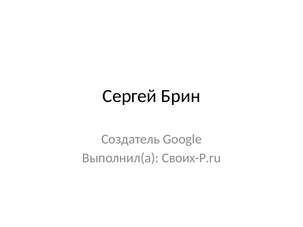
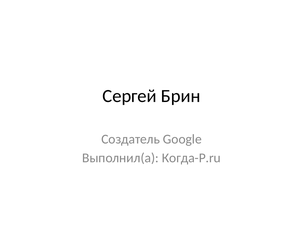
Своих-P.ru: Своих-P.ru -> Когда-P.ru (191, 158)
